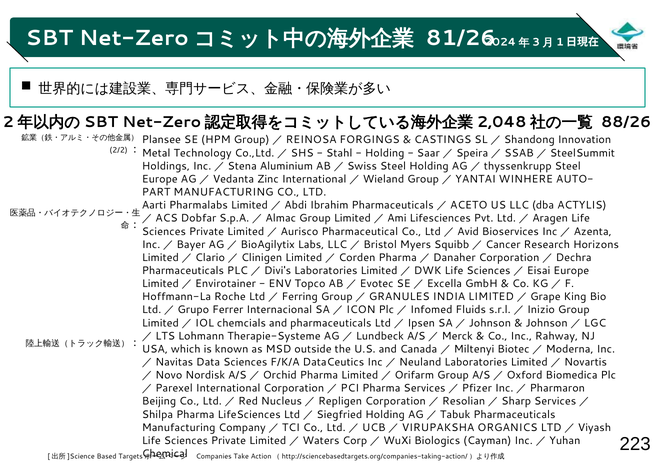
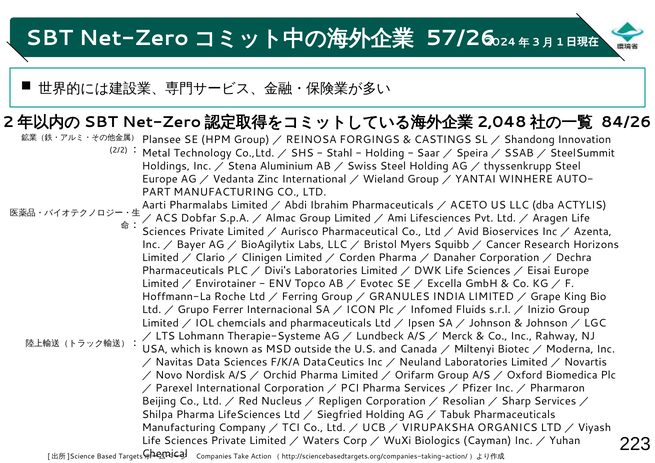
81/26: 81/26 -> 57/26 (461, 38)
88/26: 88/26 -> 84/26 (626, 122)
